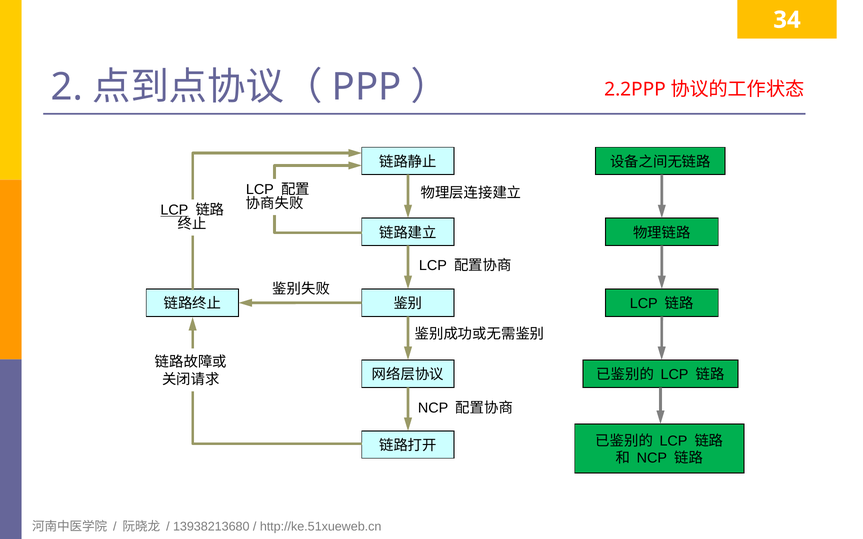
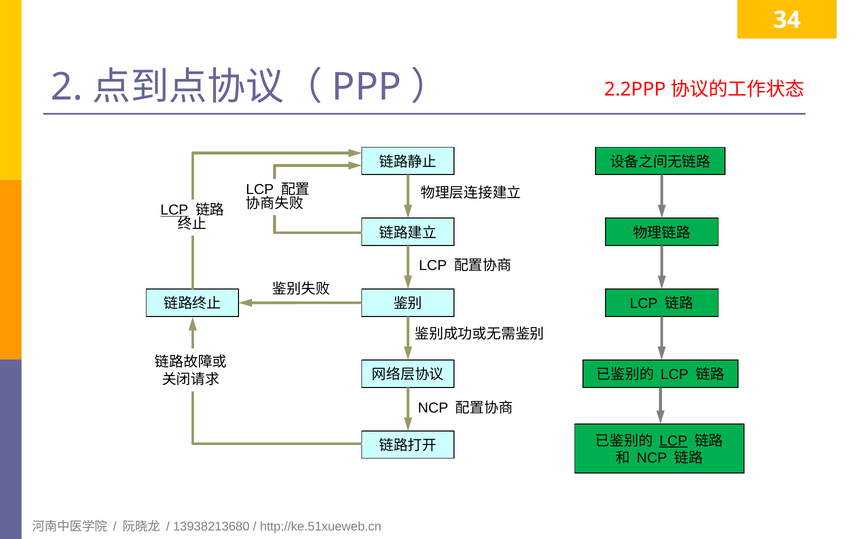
LCP underline: none -> present (673, 441)
